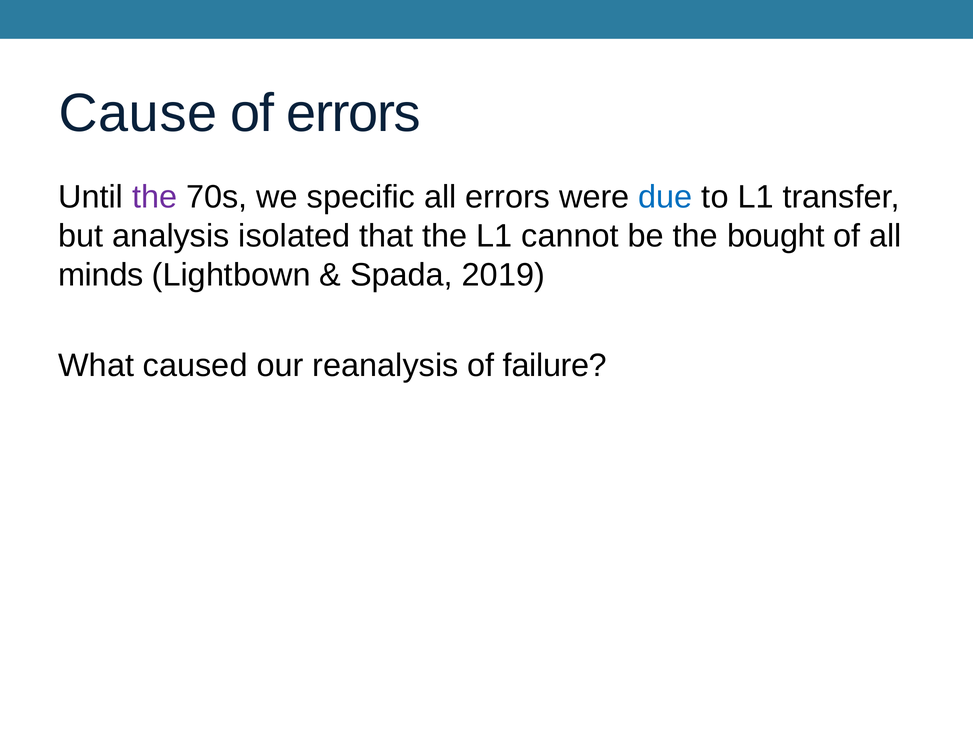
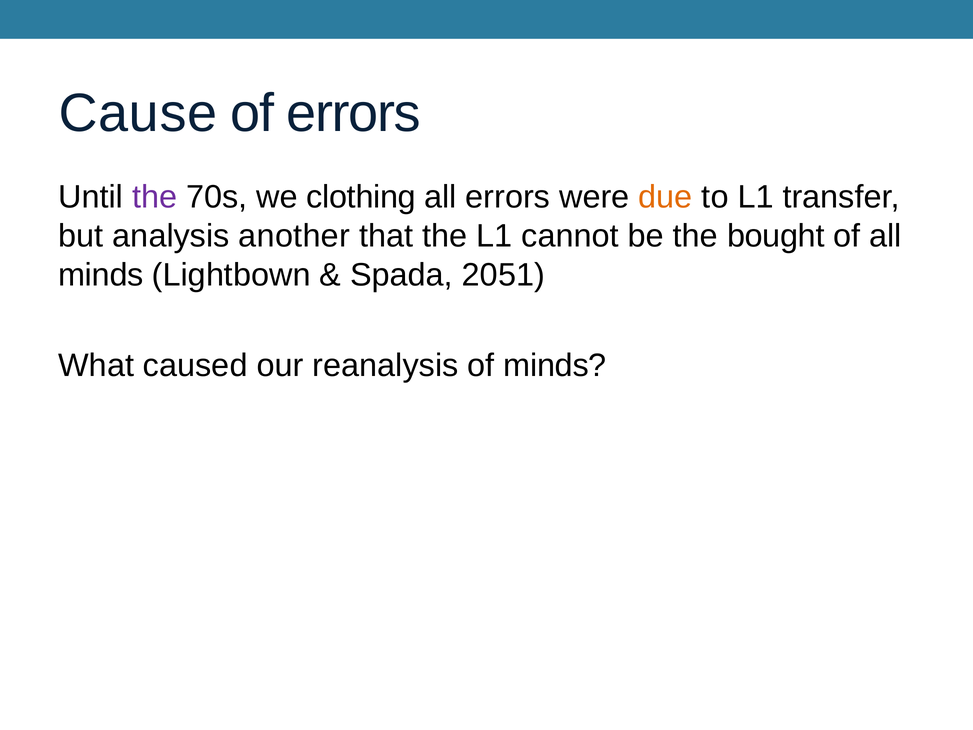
specific: specific -> clothing (361, 197)
due colour: blue -> orange (665, 197)
isolated: isolated -> another (294, 236)
2019: 2019 -> 2051 (503, 275)
of failure: failure -> minds (555, 366)
